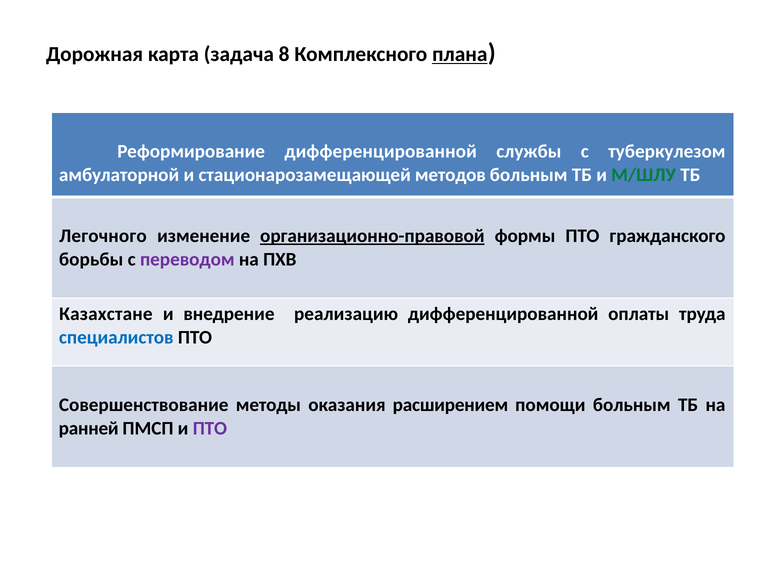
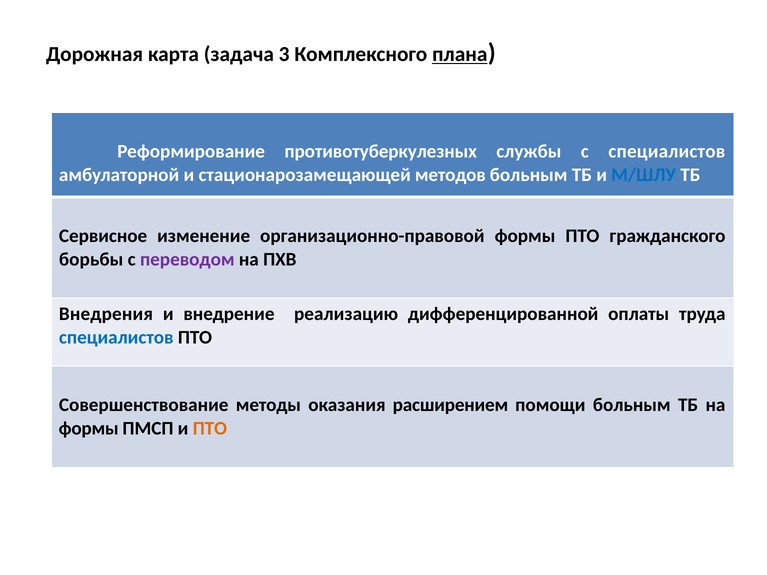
8: 8 -> 3 (284, 54)
Реформирование дифференцированной: дифференцированной -> противотуберкулезных (381, 152)
с туберкулезом: туберкулезом -> специалистов (667, 152)
М/ШЛУ colour: green -> blue (644, 175)
Легочного: Легочного -> Сервисное (103, 236)
организационно-правовой underline: present -> none (372, 236)
Казахстане: Казахстане -> Внедрения (106, 314)
ранней: ранней -> формы (89, 429)
ПТО colour: purple -> orange (210, 429)
